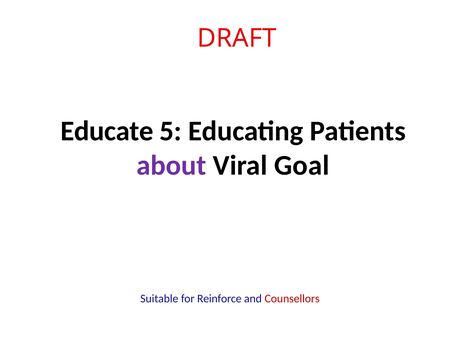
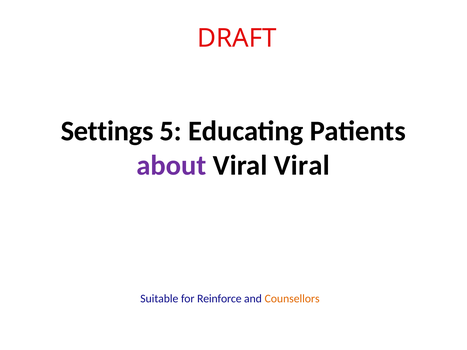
Educate: Educate -> Settings (107, 131)
Viral Goal: Goal -> Viral (302, 165)
Counsellors colour: red -> orange (292, 299)
